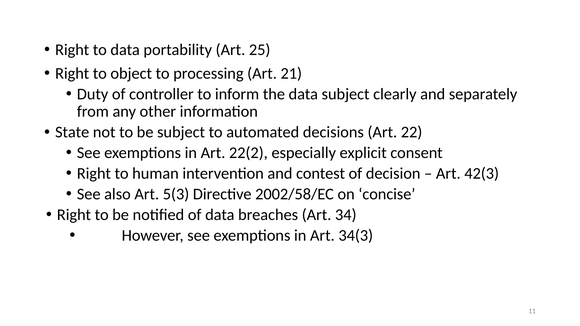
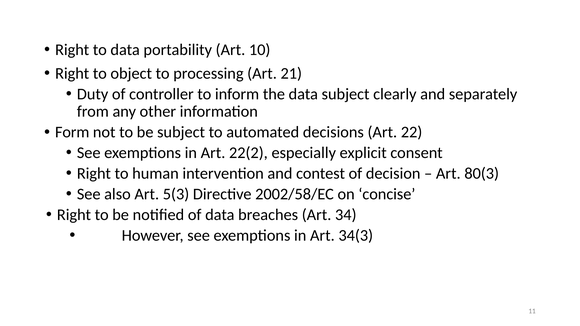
25: 25 -> 10 (260, 50)
State: State -> Form (72, 132)
42(3: 42(3 -> 80(3 (482, 174)
